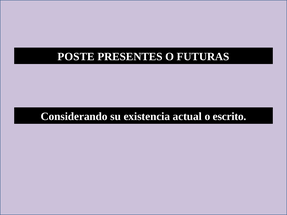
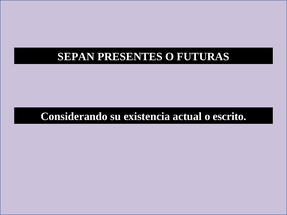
POSTE: POSTE -> SEPAN (76, 57)
